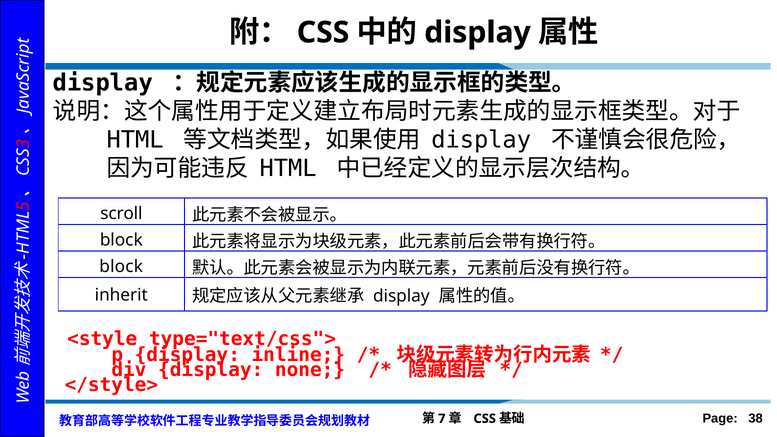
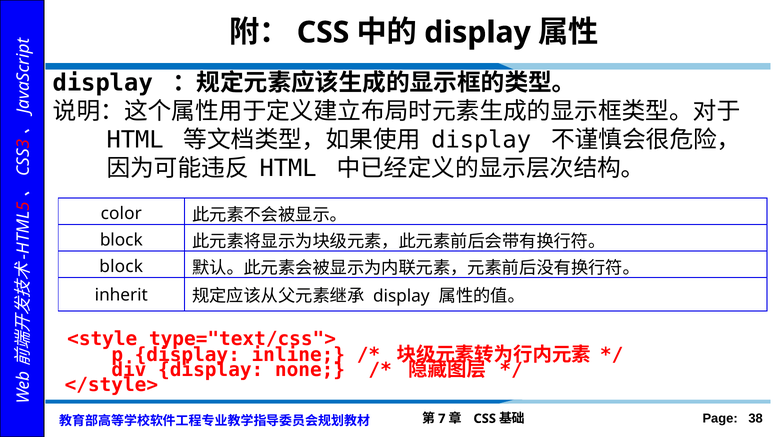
scroll: scroll -> color (121, 213)
